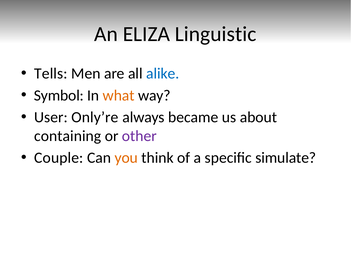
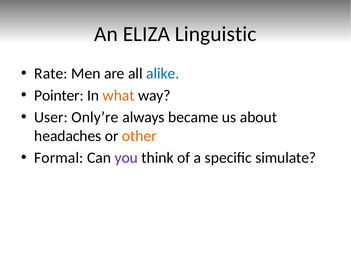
Tells: Tells -> Rate (51, 74)
Symbol: Symbol -> Pointer (59, 95)
containing: containing -> headaches (68, 136)
other colour: purple -> orange (139, 136)
Couple: Couple -> Formal (59, 158)
you colour: orange -> purple (126, 158)
